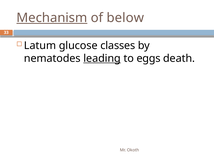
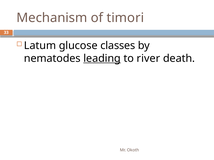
Mechanism underline: present -> none (52, 18)
below: below -> timori (125, 18)
eggs: eggs -> river (148, 59)
